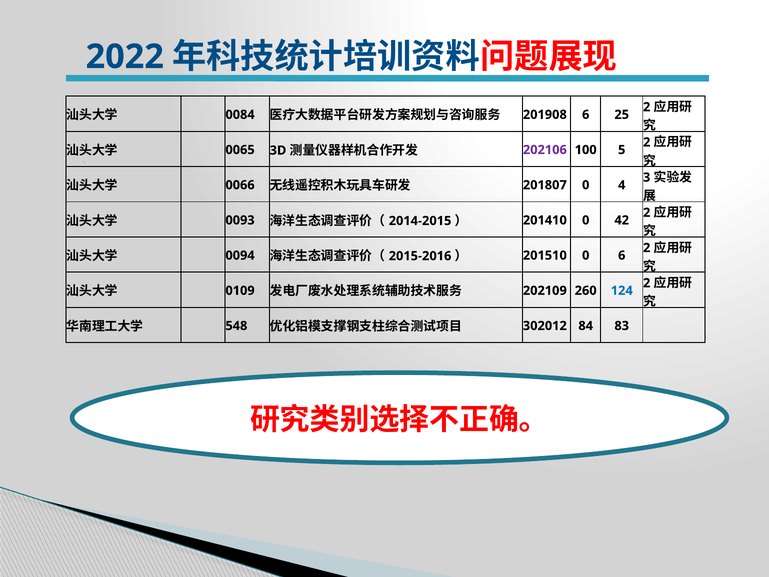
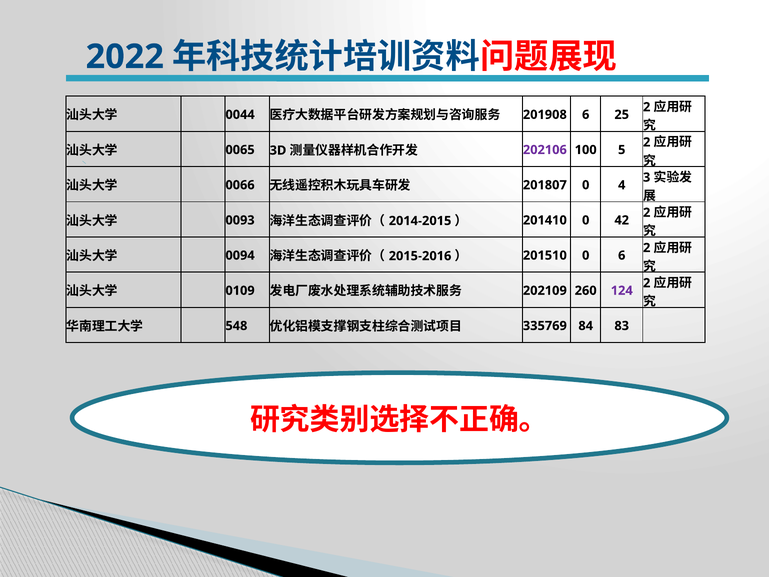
0084: 0084 -> 0044 (240, 115)
124 colour: blue -> purple (622, 291)
302012: 302012 -> 335769 (545, 326)
